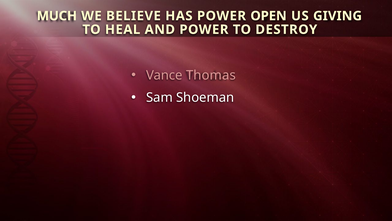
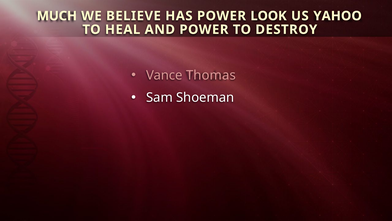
OPEN: OPEN -> LOOK (269, 16)
GIVING: GIVING -> YAHOO (338, 16)
